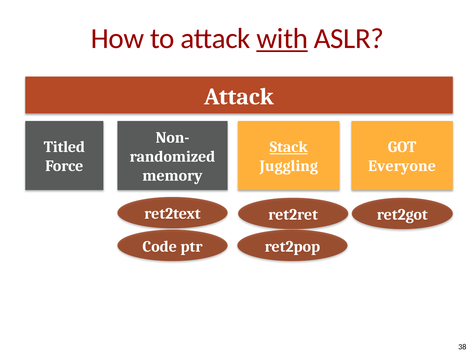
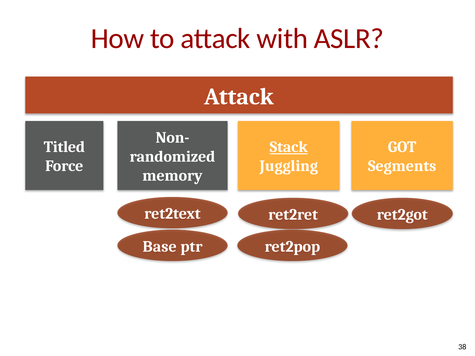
with underline: present -> none (282, 39)
Everyone: Everyone -> Segments (402, 166)
Code: Code -> Base (160, 247)
